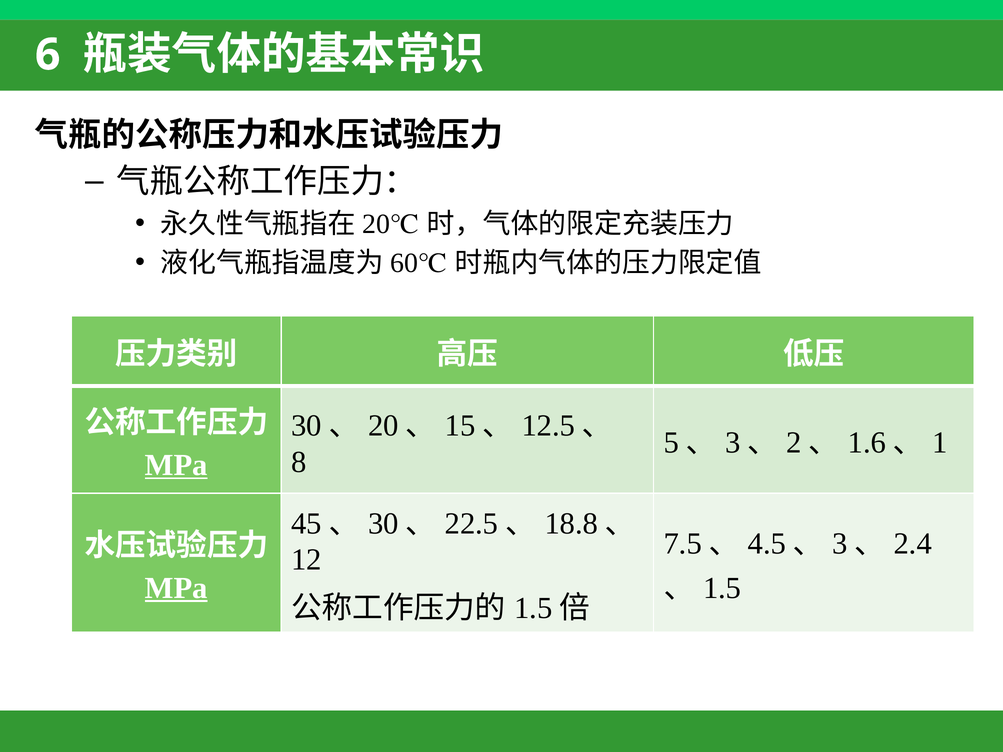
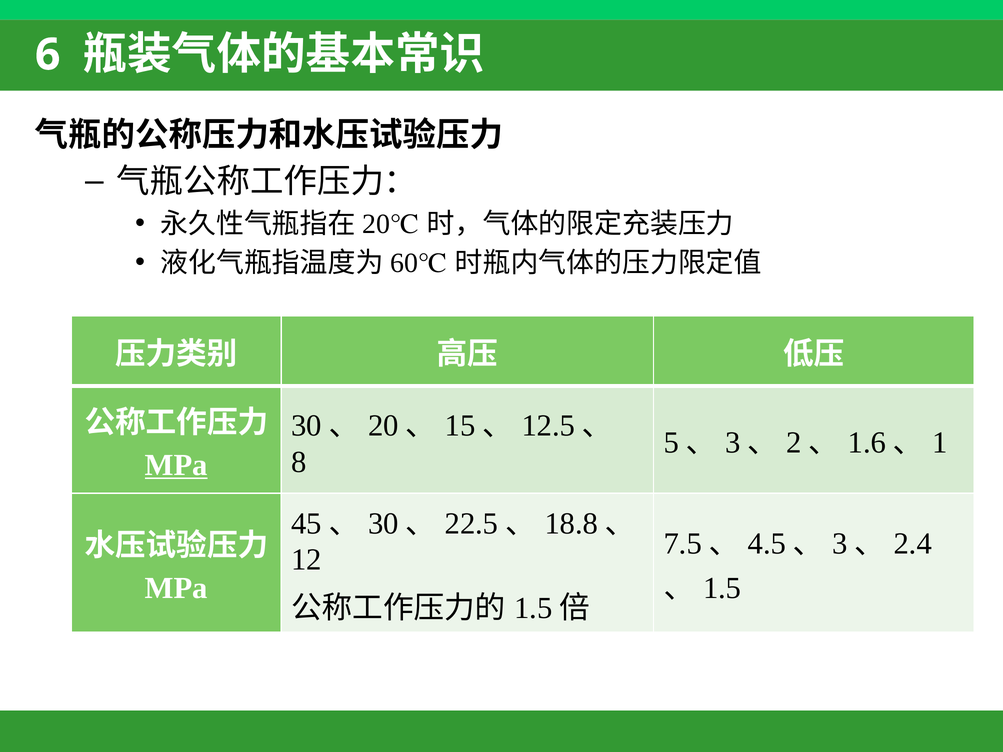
MPa underline: present -> none (176, 588)
